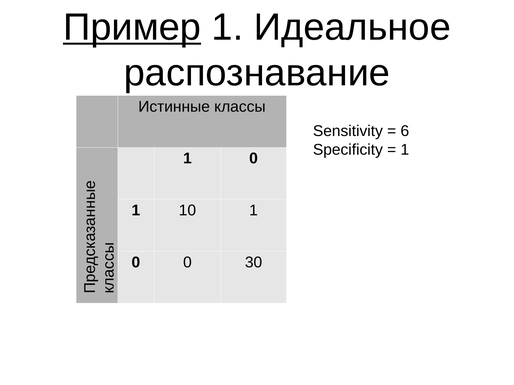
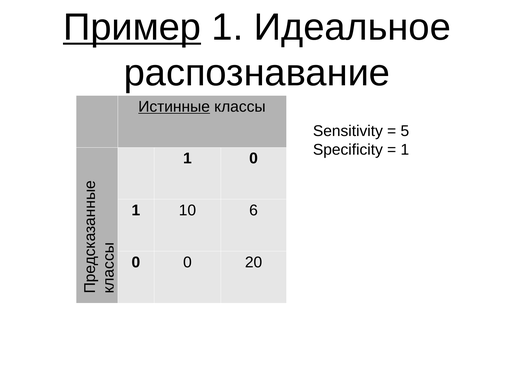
Истинные underline: none -> present (174, 107)
6: 6 -> 5 (405, 131)
10 1: 1 -> 6 (254, 211)
30: 30 -> 20 (254, 263)
